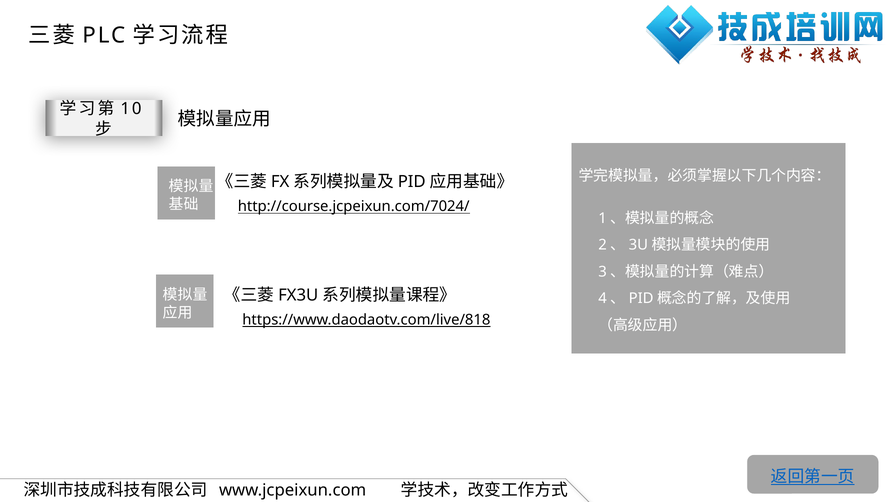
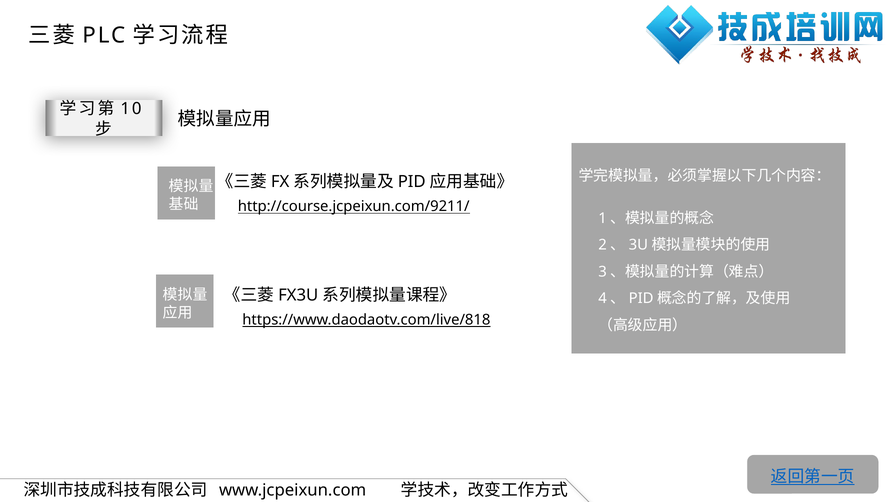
http://course.jcpeixun.com/7024/: http://course.jcpeixun.com/7024/ -> http://course.jcpeixun.com/9211/ (354, 206)
